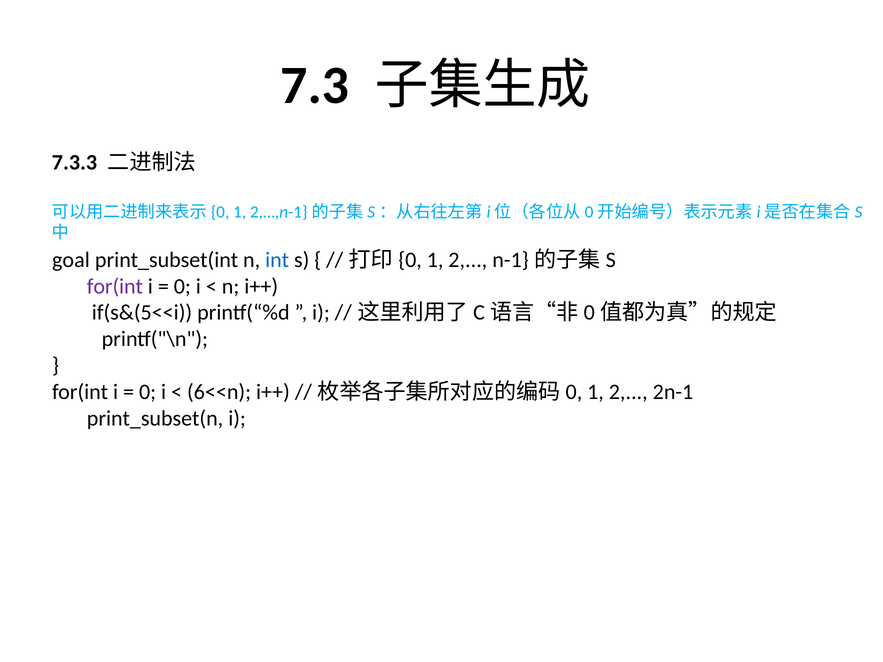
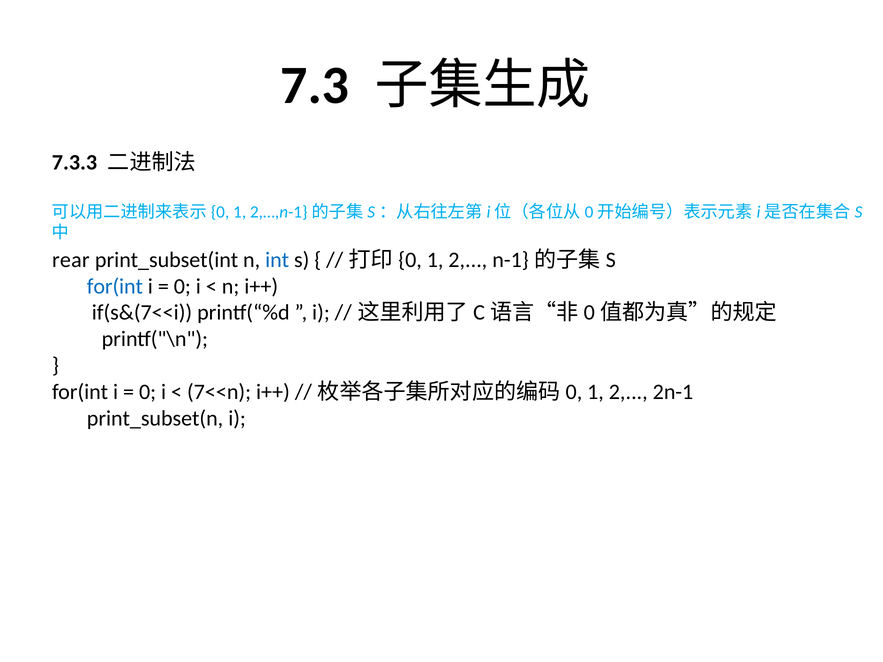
goal: goal -> rear (71, 260)
for(int colour: purple -> blue (115, 286)
if(s&(5<<i: if(s&(5<<i -> if(s&(7<<i (142, 313)
6<<n: 6<<n -> 7<<n (219, 392)
